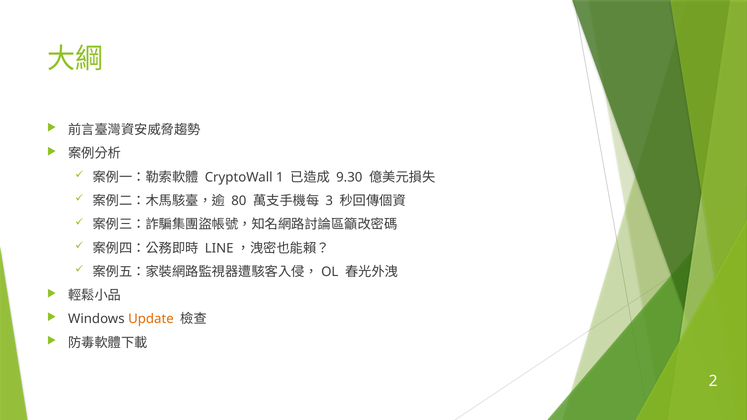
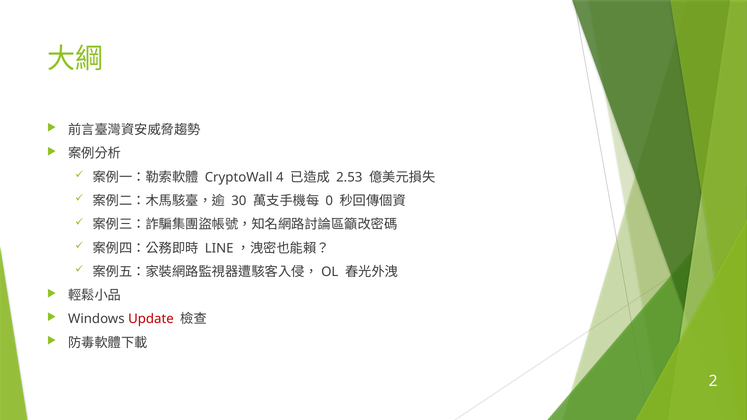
1: 1 -> 4 (280, 177)
9.30: 9.30 -> 2.53 (349, 177)
80: 80 -> 30 (239, 201)
3: 3 -> 0 (329, 201)
Update colour: orange -> red (151, 319)
